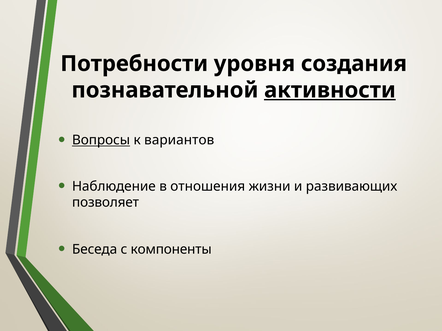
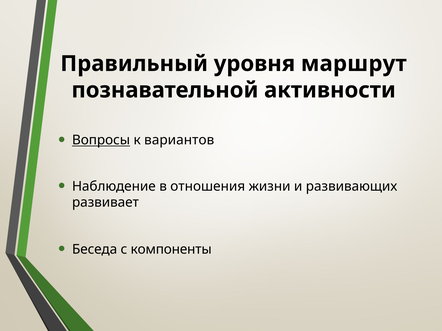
Потребности: Потребности -> Правильный (134, 64)
создания: создания -> маршрут (354, 64)
активности underline: present -> none (330, 90)
позволяет: позволяет -> развивает (105, 203)
